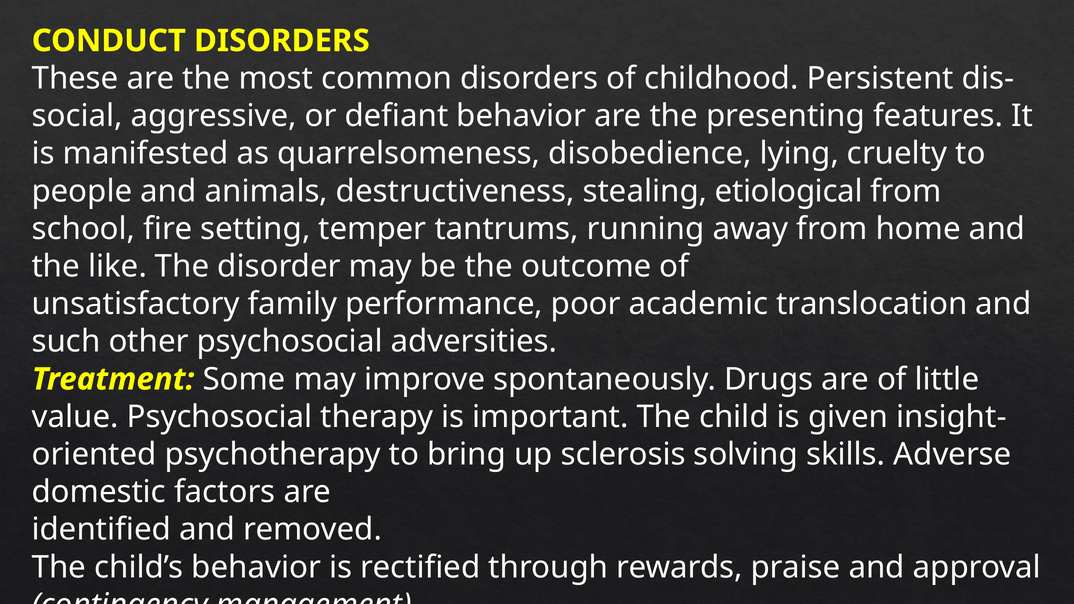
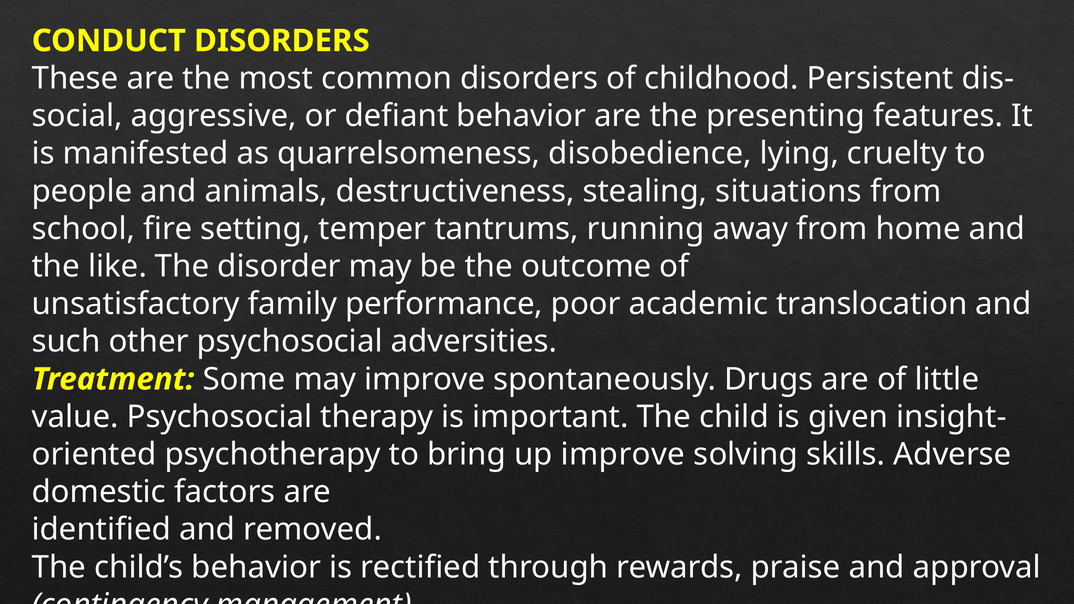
etiological: etiological -> situations (789, 191)
up sclerosis: sclerosis -> improve (623, 455)
